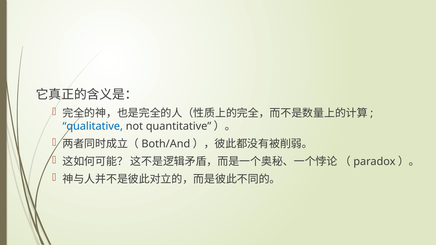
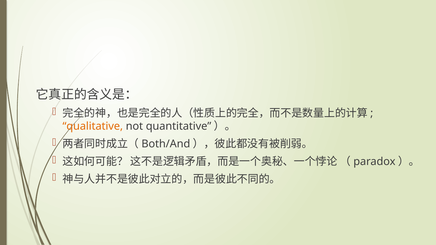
qualitative colour: blue -> orange (93, 126)
